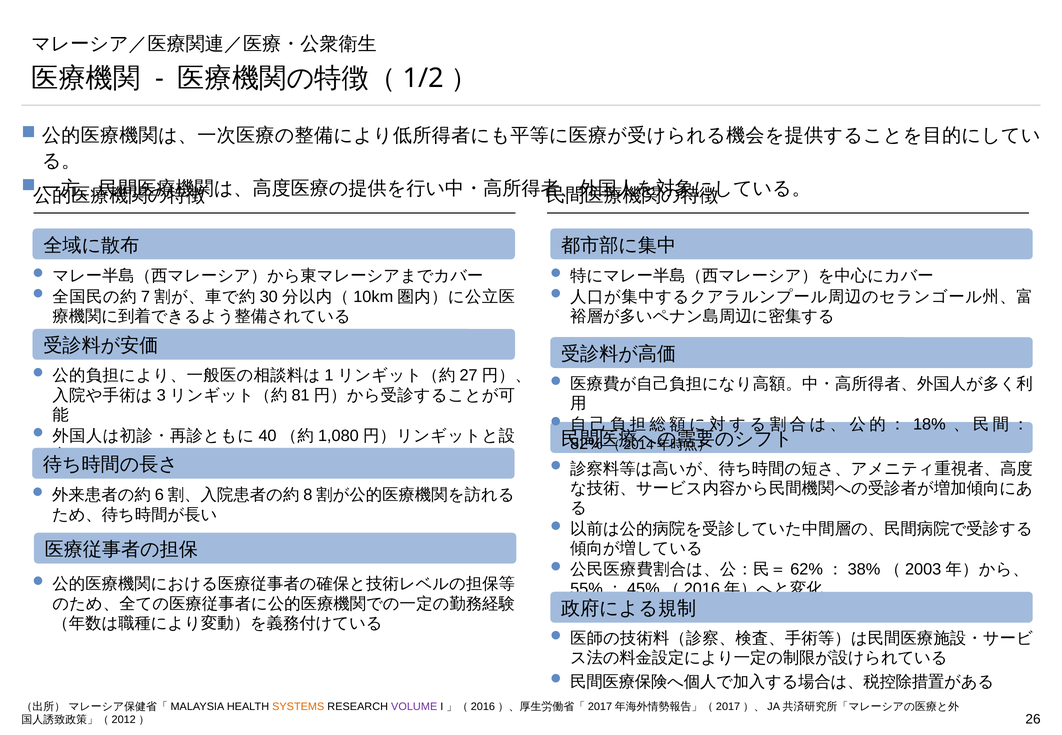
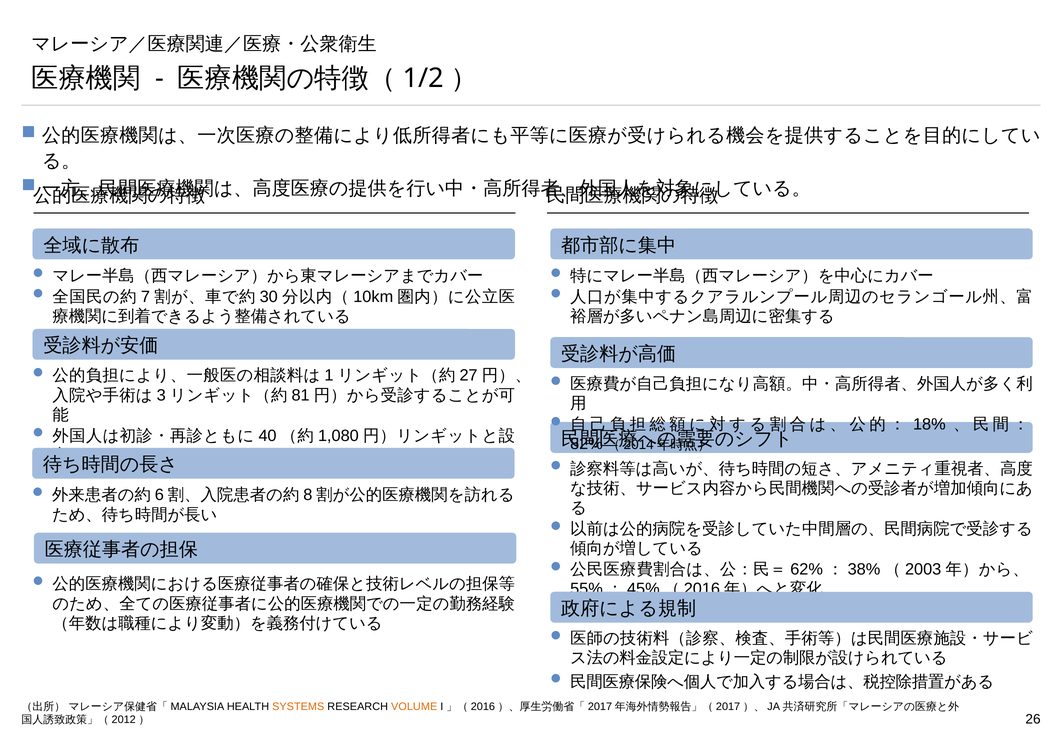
VOLUME colour: purple -> orange (414, 707)
